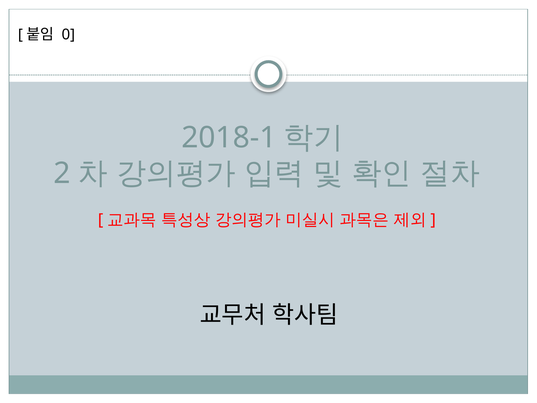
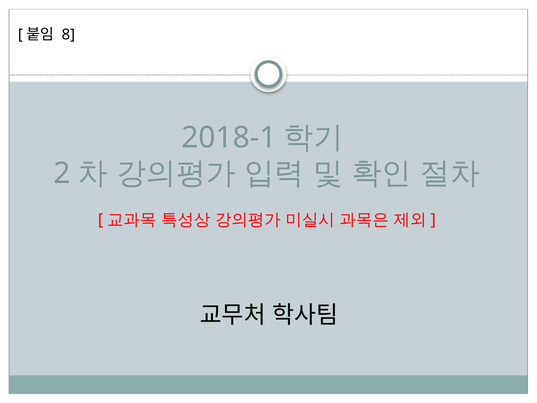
0: 0 -> 8 (68, 35)
